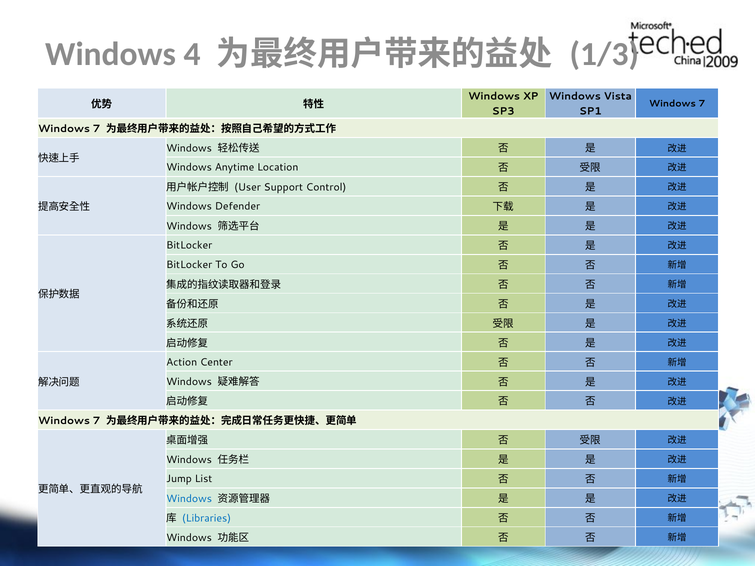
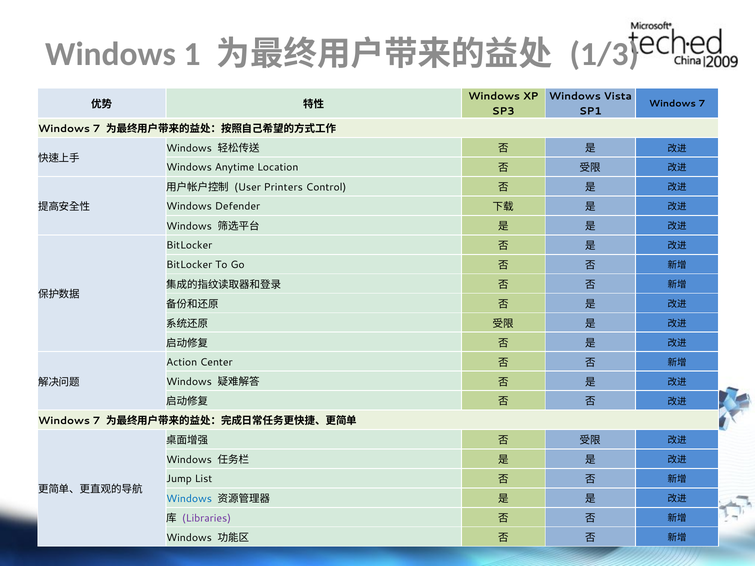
4: 4 -> 1 (192, 54)
Support: Support -> Printers (283, 187)
Libraries colour: blue -> purple (207, 518)
